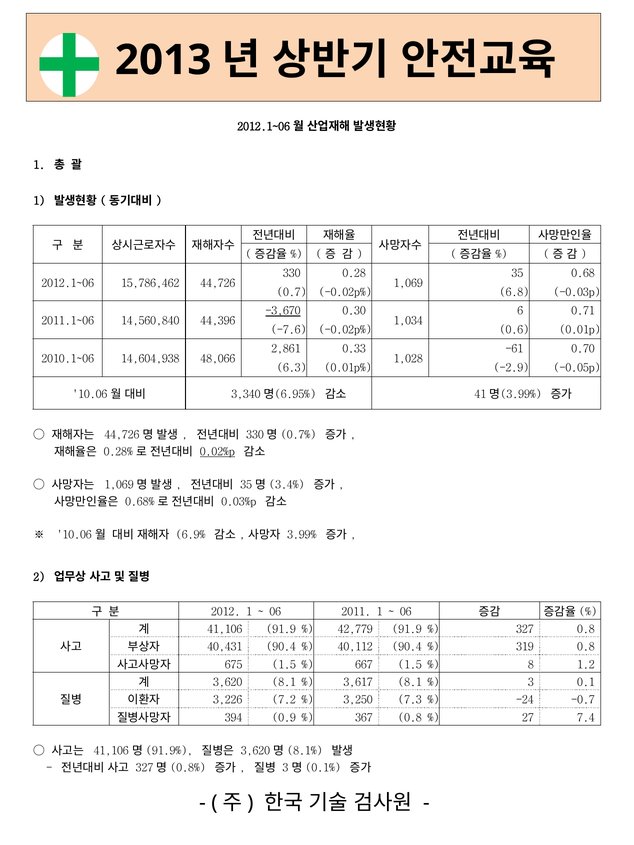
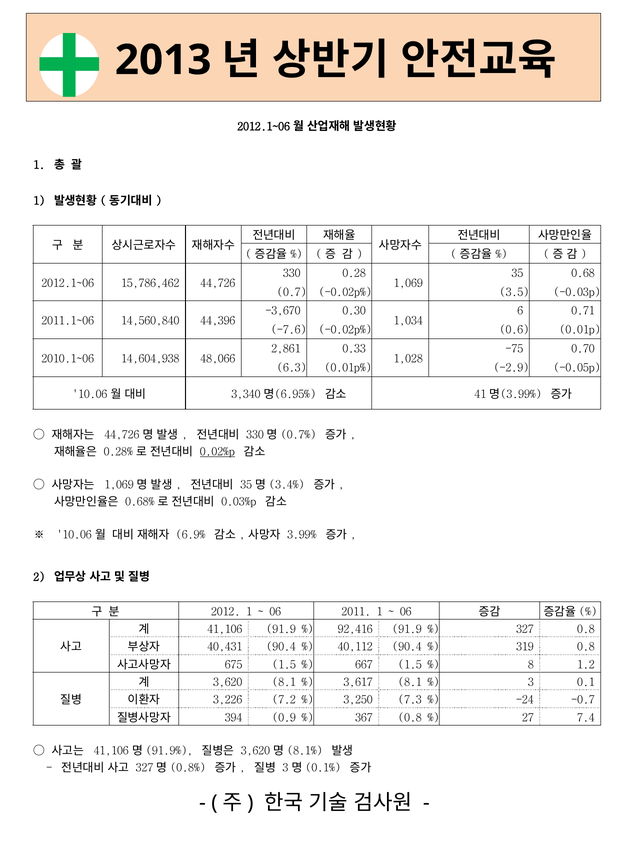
6.8: 6.8 -> 3.5 (514, 292)
-3,670 underline: present -> none (283, 311)
-61: -61 -> -75 (514, 349)
42,779: 42,779 -> 92,416 (355, 630)
